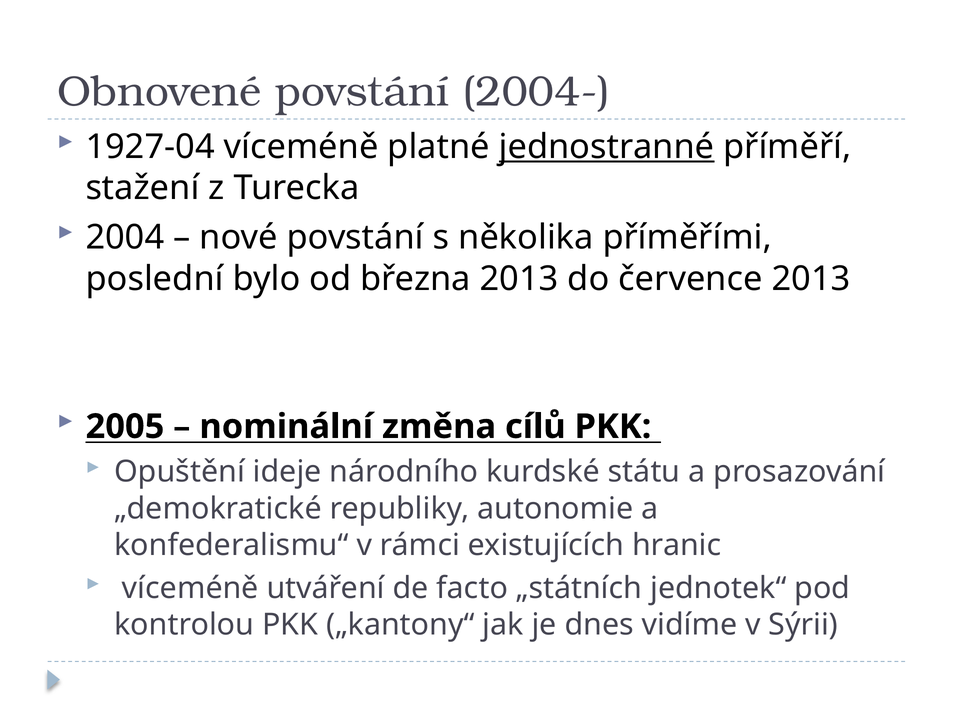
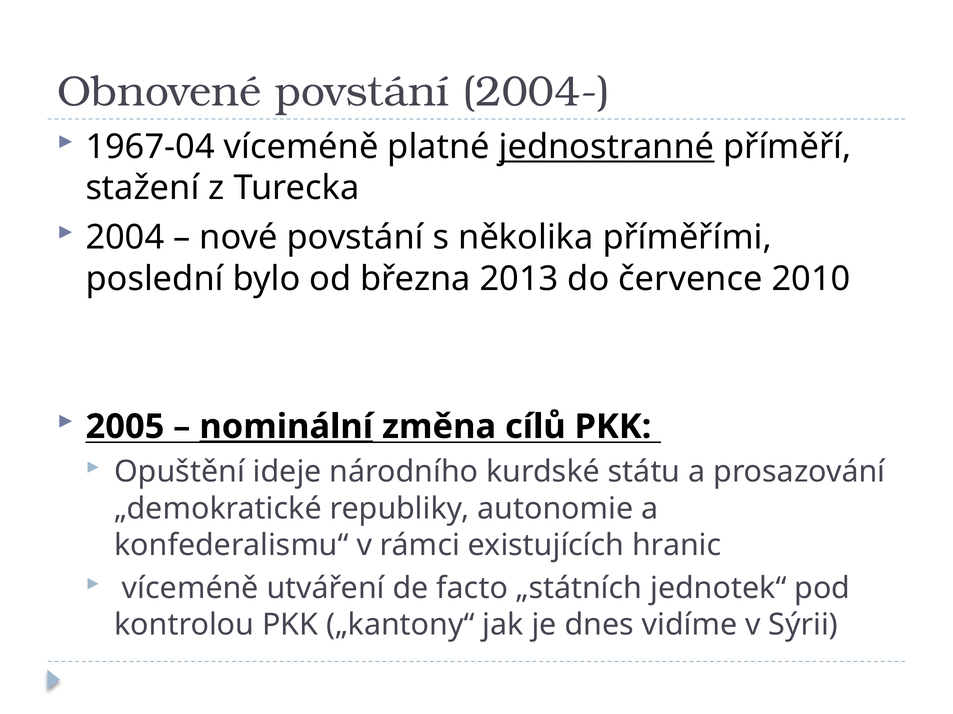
1927-04: 1927-04 -> 1967-04 (150, 147)
července 2013: 2013 -> 2010 (811, 279)
nominální underline: none -> present (286, 427)
